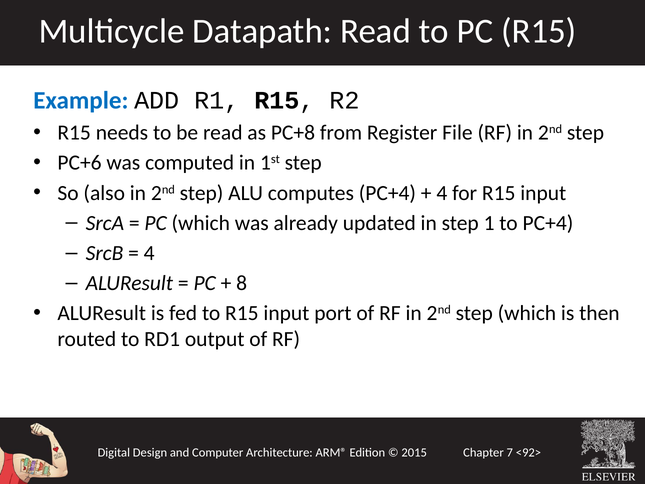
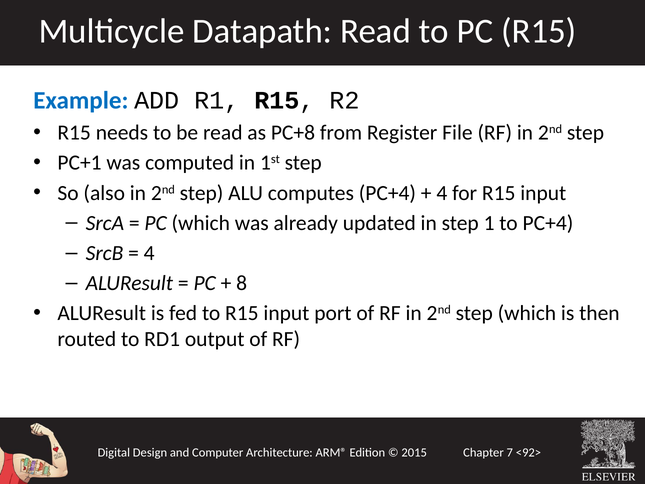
PC+6: PC+6 -> PC+1 (80, 163)
